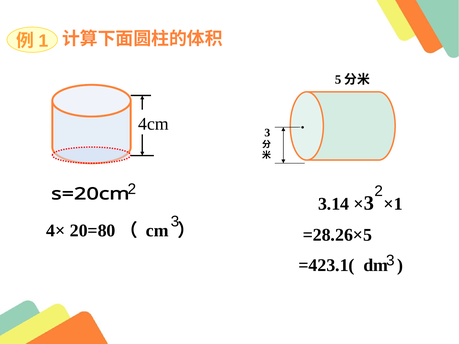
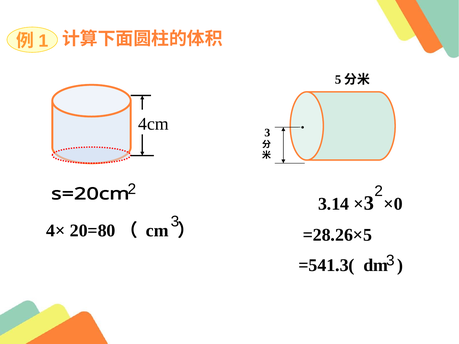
×1: ×1 -> ×0 (393, 204)
=423.1(: =423.1( -> =541.3( (326, 265)
